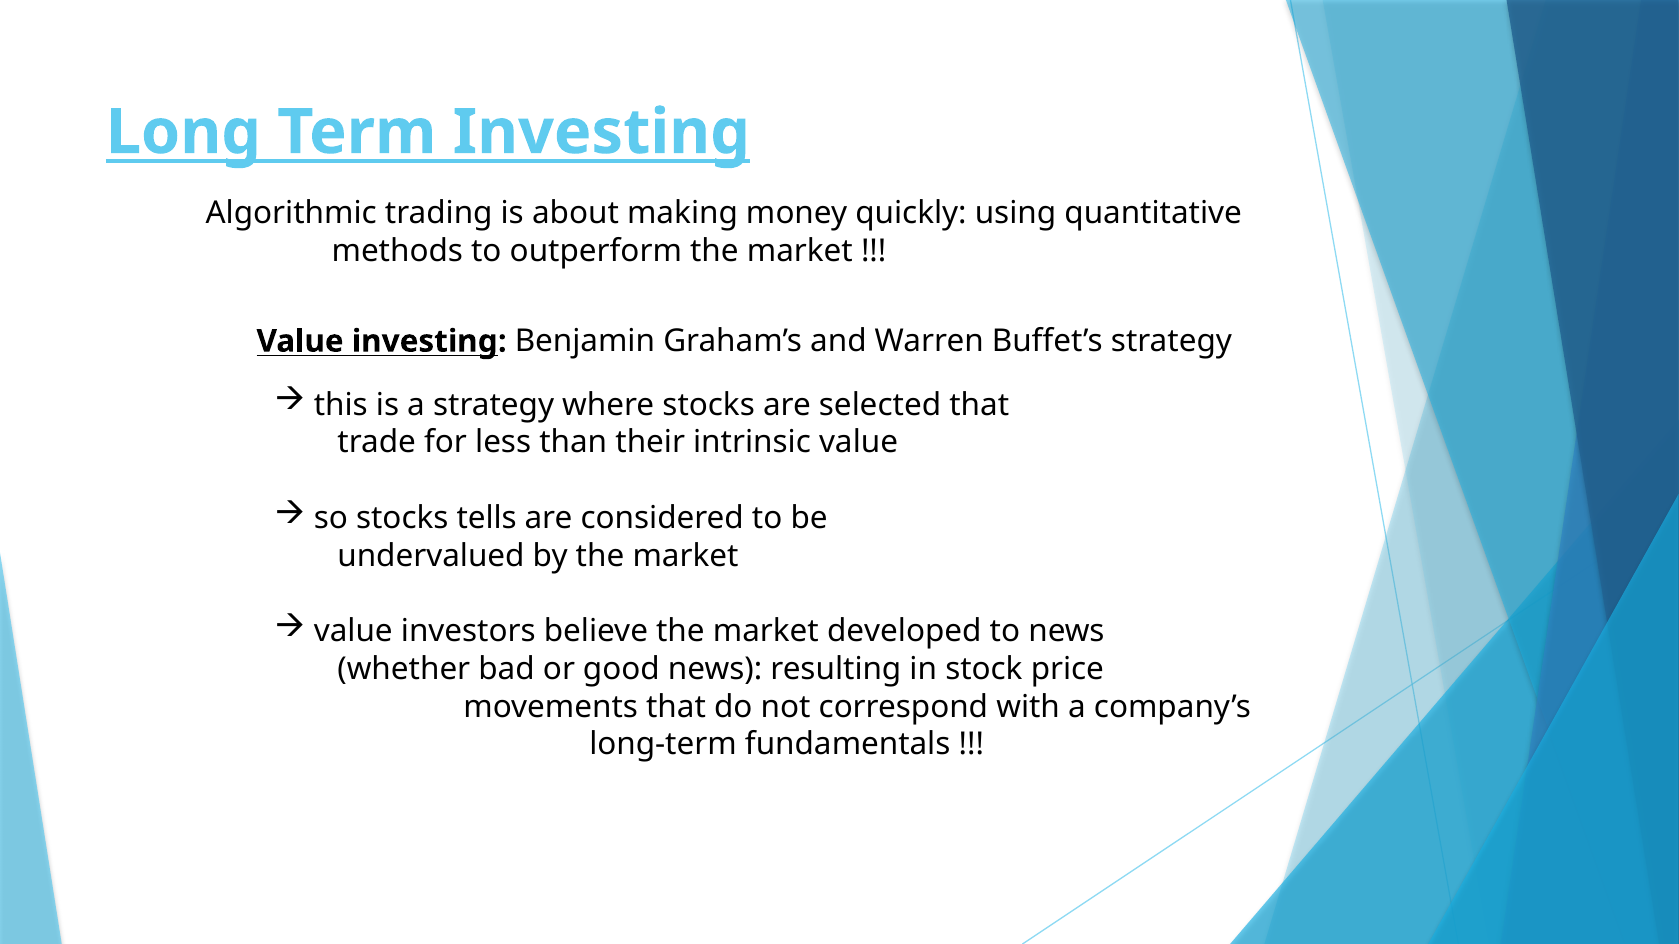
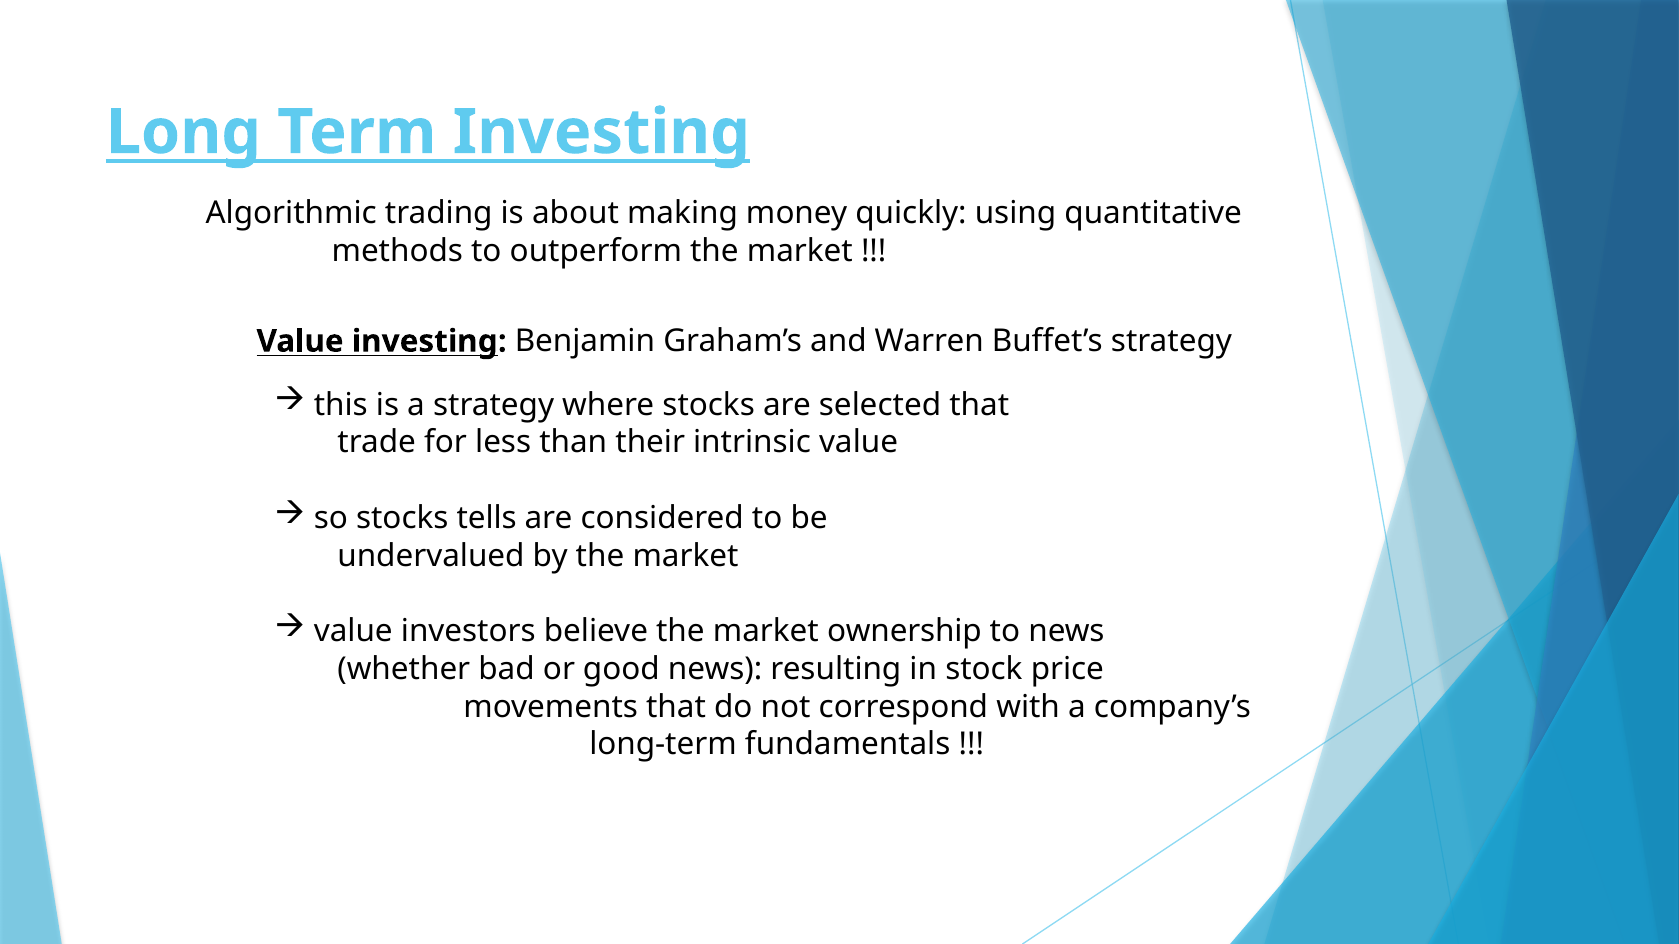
developed: developed -> ownership (904, 631)
